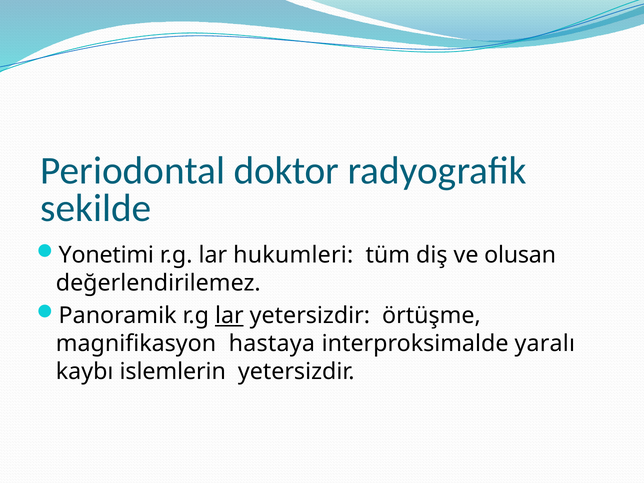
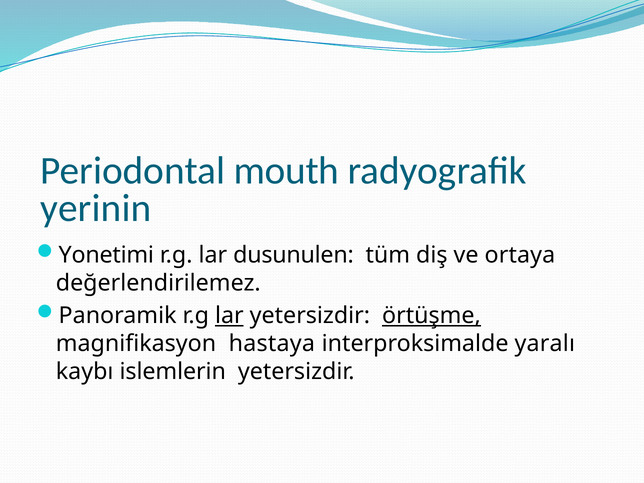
doktor: doktor -> mouth (286, 171)
sekilde: sekilde -> yerinin (96, 208)
hukumleri: hukumleri -> dusunulen (293, 255)
olusan: olusan -> ortaya (520, 255)
örtüşme underline: none -> present (431, 316)
